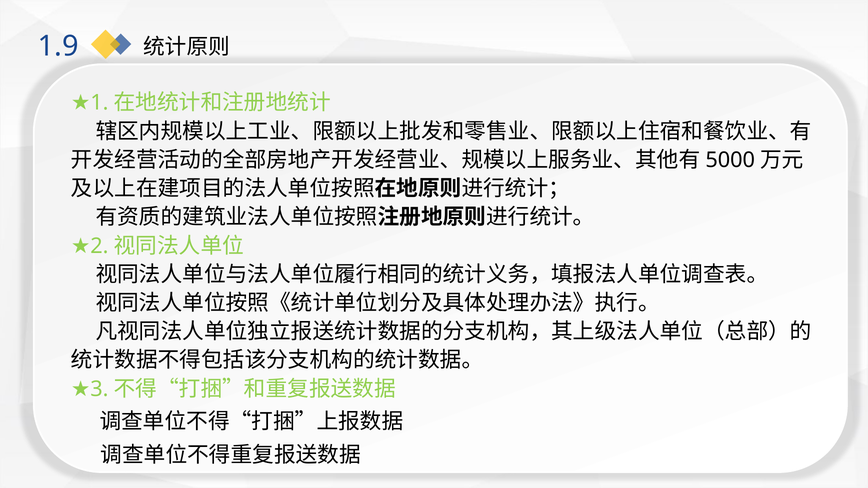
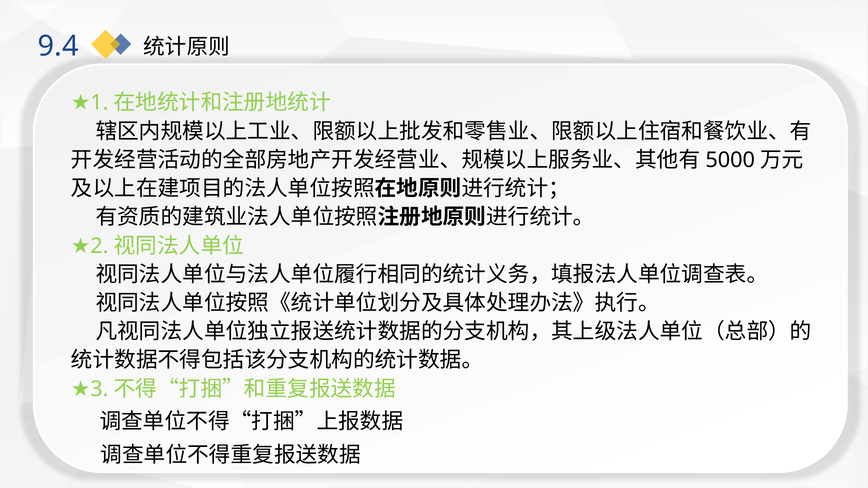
1.9: 1.9 -> 9.4 (58, 46)
